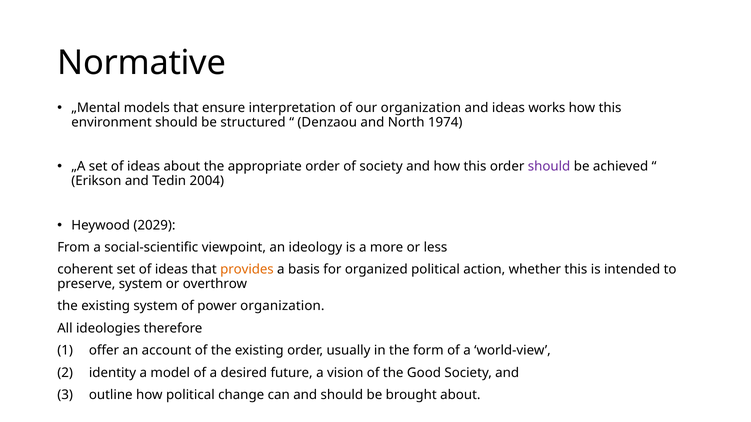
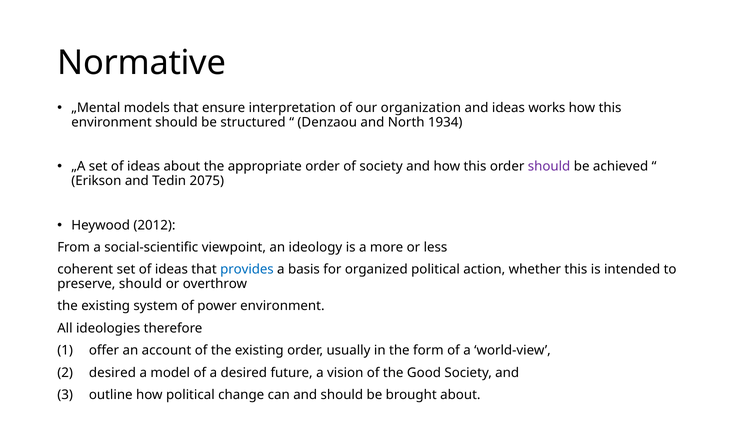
1974: 1974 -> 1934 (445, 122)
2004: 2004 -> 2075 (207, 181)
2029: 2029 -> 2012 (154, 225)
provides colour: orange -> blue (247, 270)
preserve system: system -> should (141, 284)
power organization: organization -> environment (282, 306)
identity: identity -> desired (112, 373)
